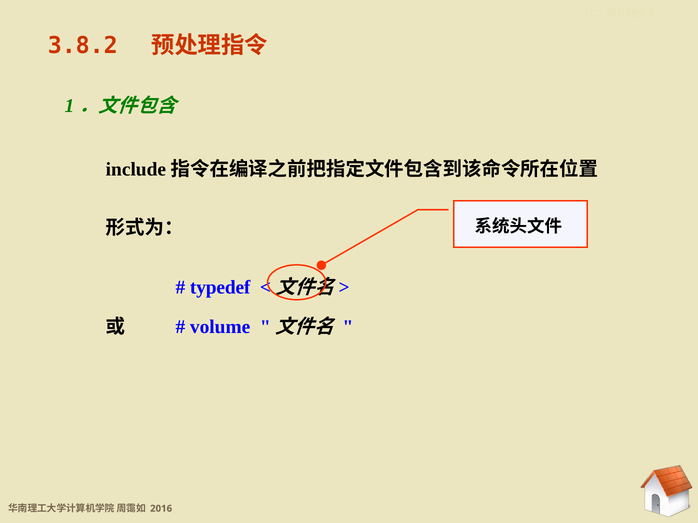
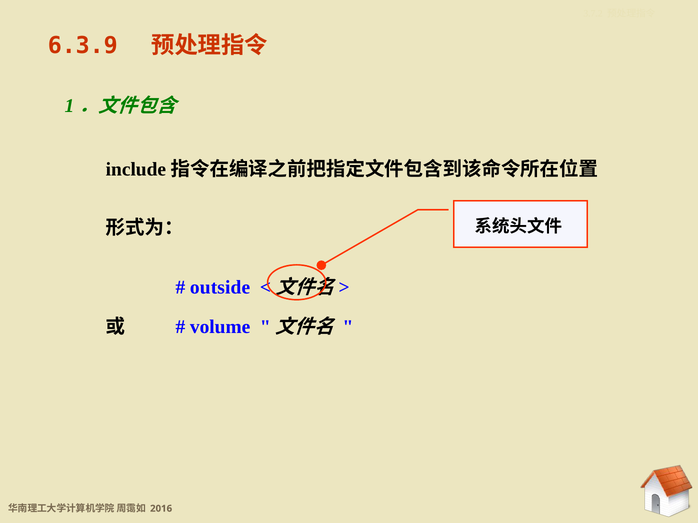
3.8.2: 3.8.2 -> 6.3.9 (83, 46)
typedef: typedef -> outside (220, 287)
